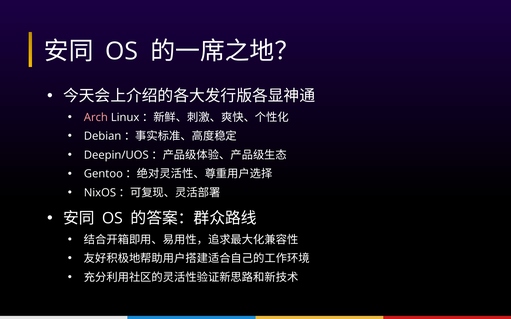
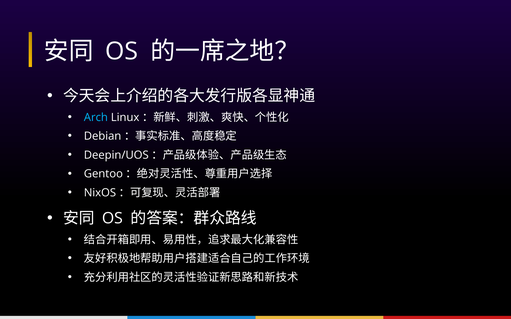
Arch colour: pink -> light blue (96, 117)
